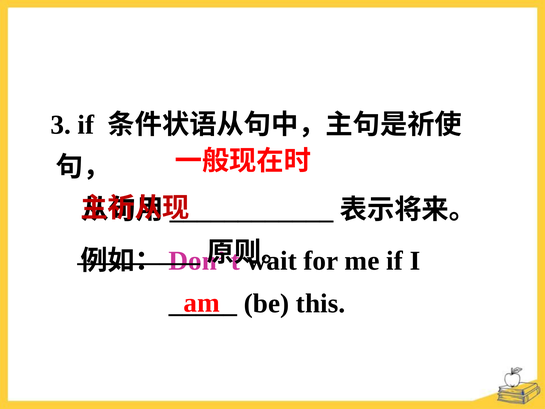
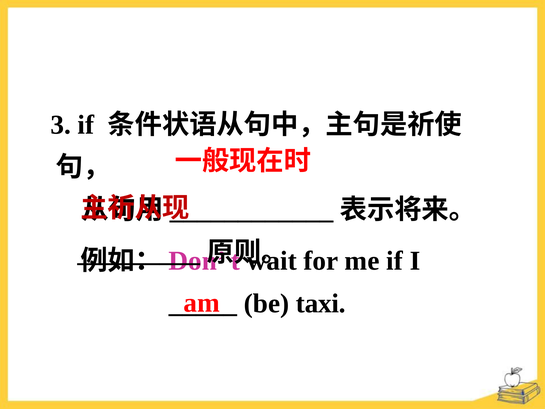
this: this -> taxi (321, 303)
